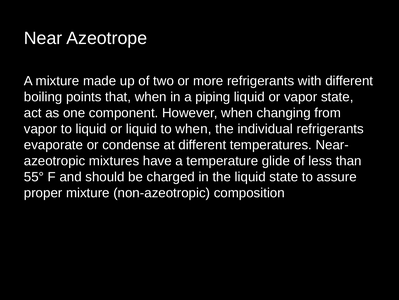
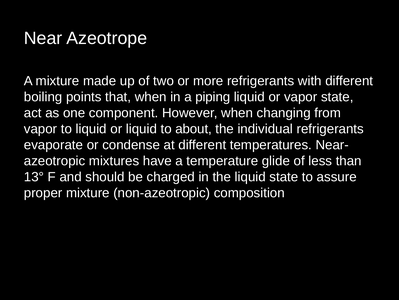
to when: when -> about (194, 129)
55°: 55° -> 13° (34, 176)
